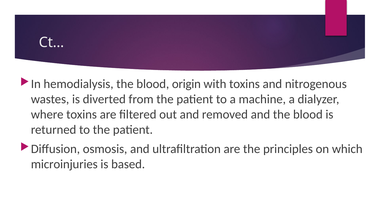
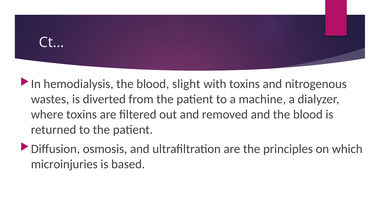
origin: origin -> slight (186, 84)
